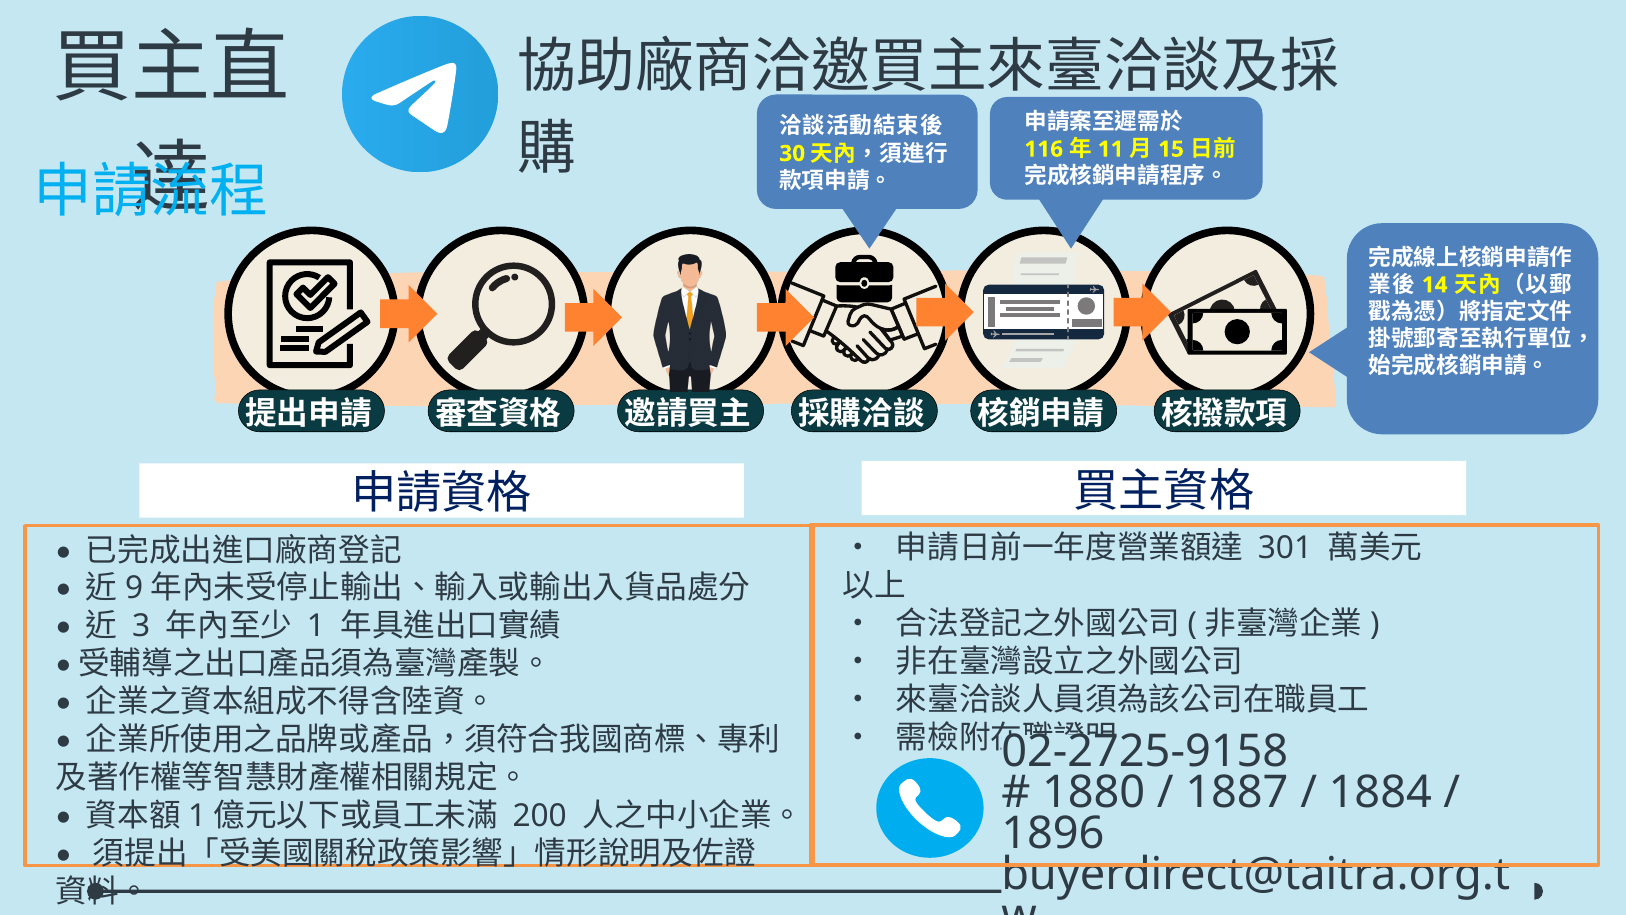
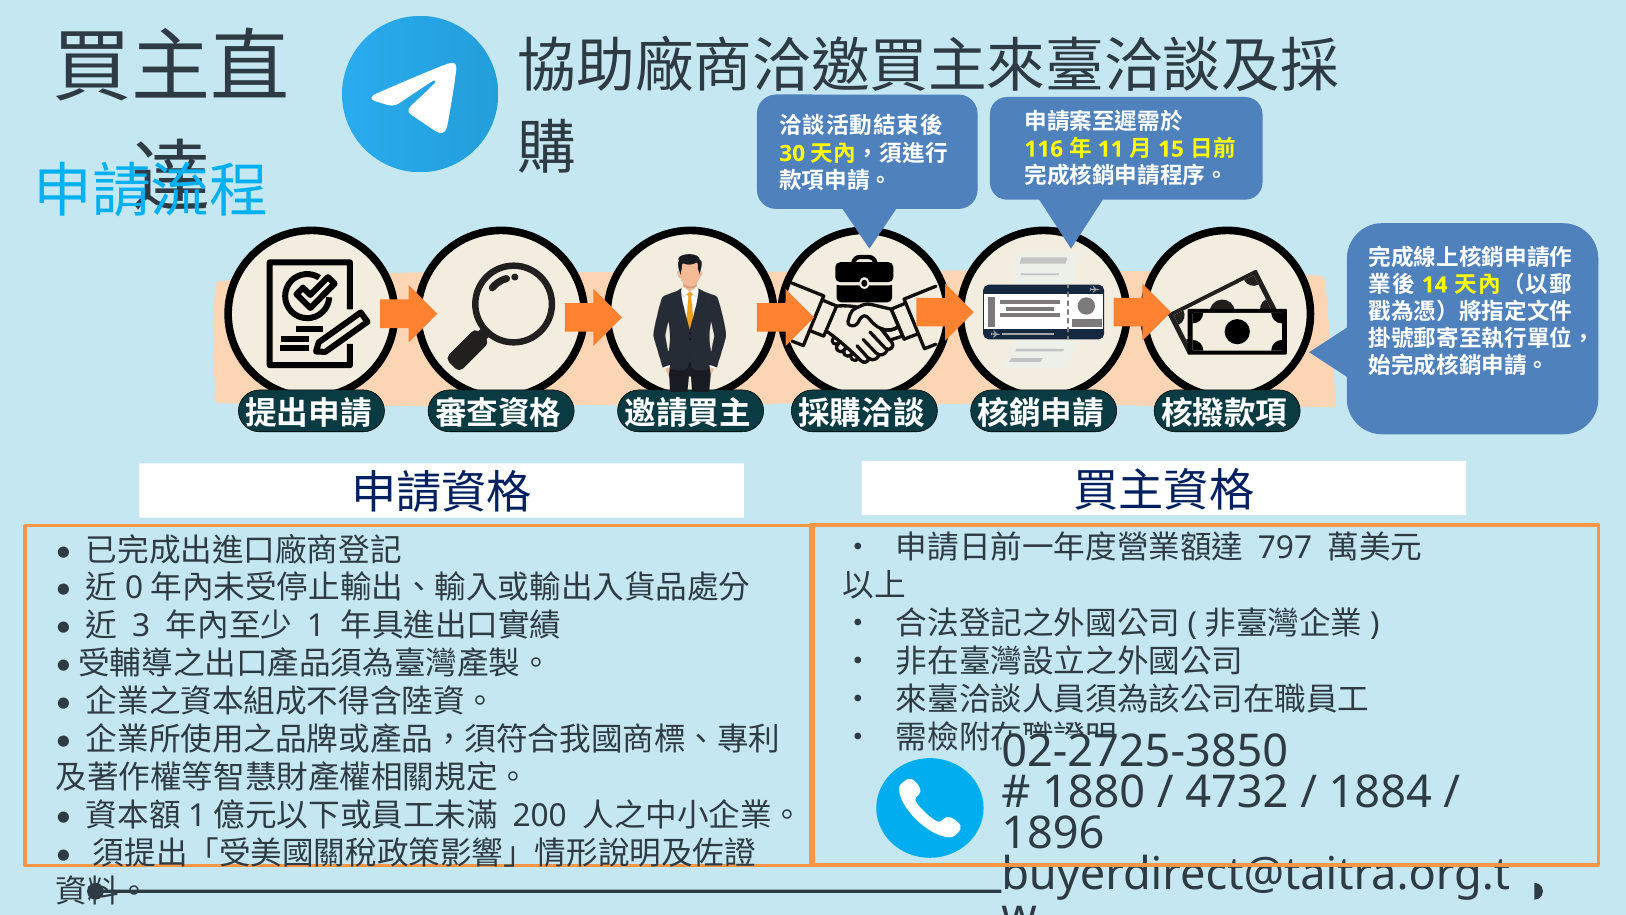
301: 301 -> 797 (1285, 548)
9: 9 -> 0 (134, 588)
02-2725-9158: 02-2725-9158 -> 02-2725-3850 (1145, 752)
1887: 1887 -> 4732 (1237, 793)
